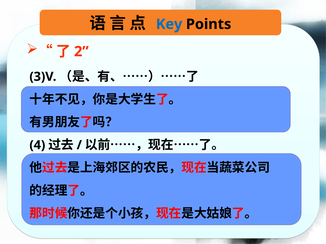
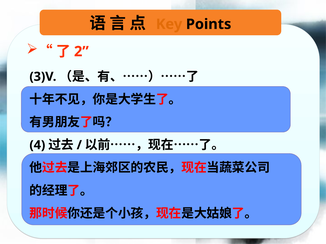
Key colour: blue -> orange (169, 24)
